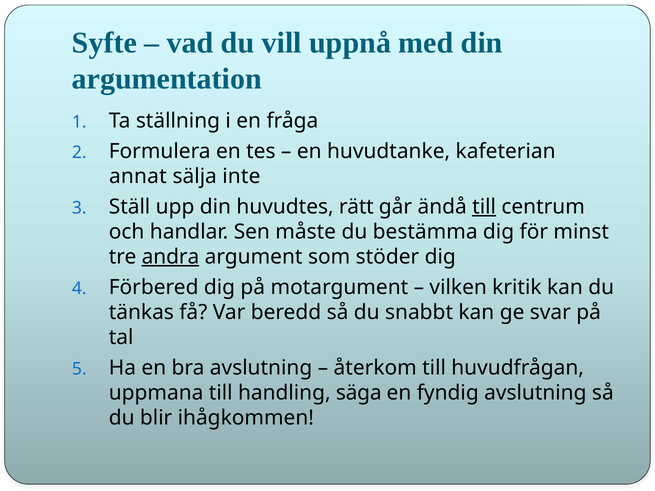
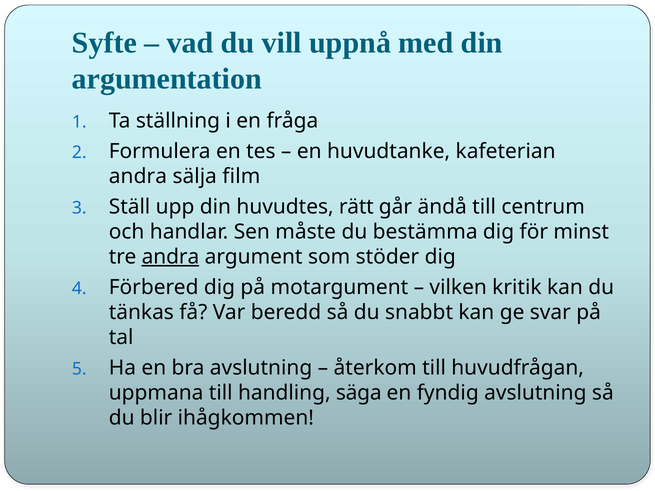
annat: annat -> andra (138, 176)
inte: inte -> film (241, 176)
till underline: present -> none (484, 207)
